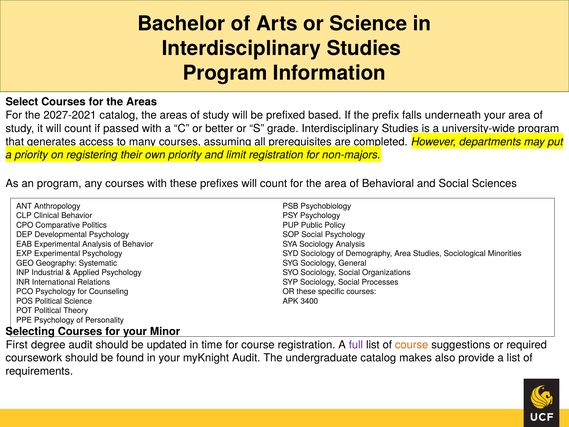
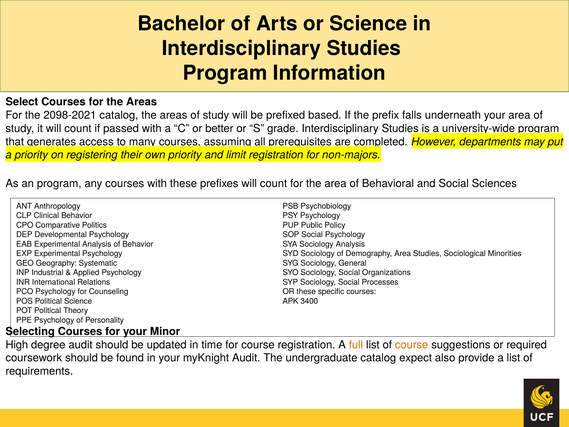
2027-2021: 2027-2021 -> 2098-2021 (70, 115)
First: First -> High (17, 345)
full colour: purple -> orange (356, 345)
makes: makes -> expect (416, 358)
